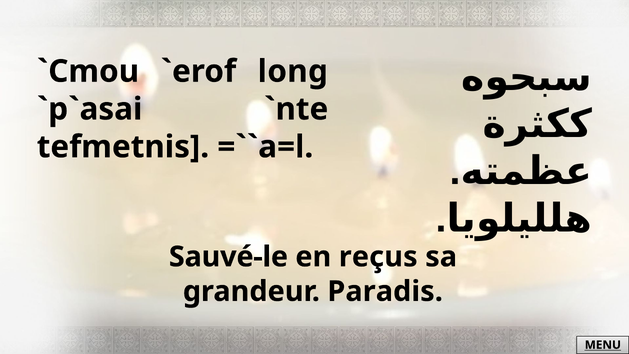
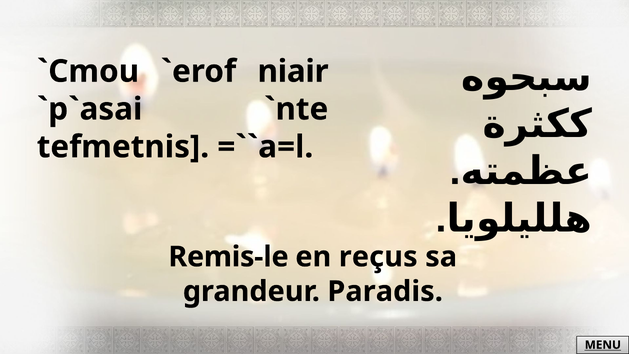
long: long -> niair (293, 71)
Sauvé-le: Sauvé-le -> Remis-le (228, 257)
